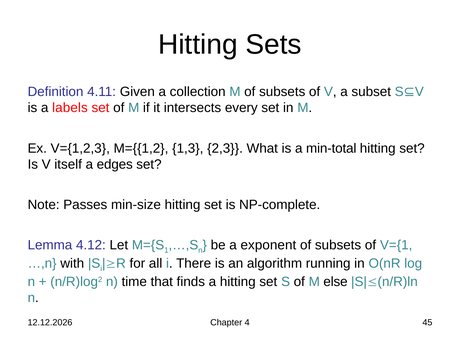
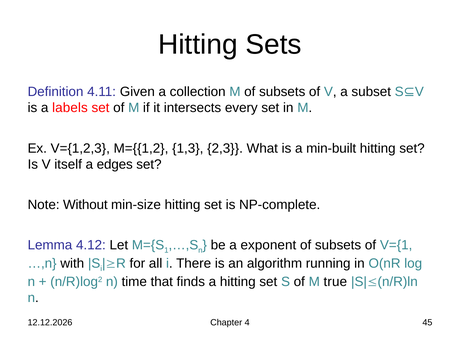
min-total: min-total -> min-built (331, 148)
Passes: Passes -> Without (85, 205)
else: else -> true (335, 282)
